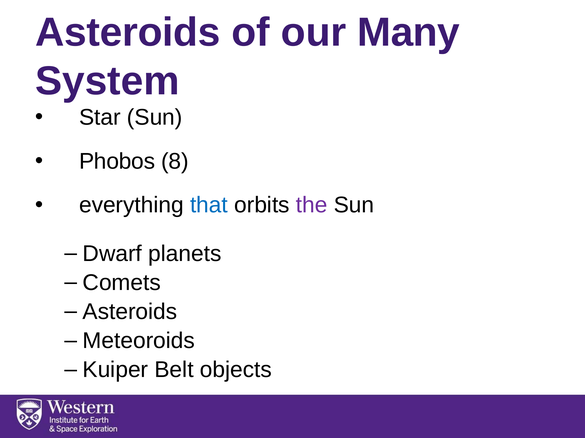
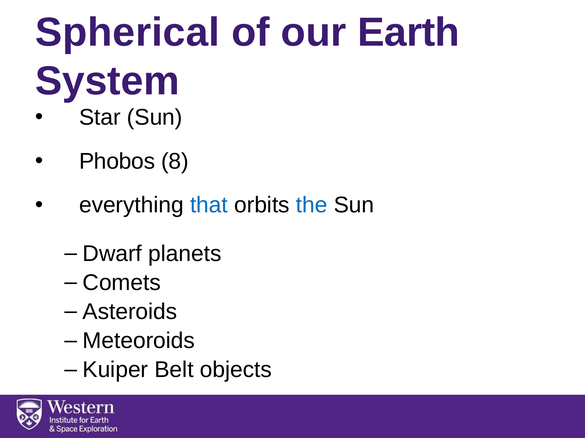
Asteroids: Asteroids -> Spherical (127, 33)
Many: Many -> Earth (409, 33)
the colour: purple -> blue (312, 205)
